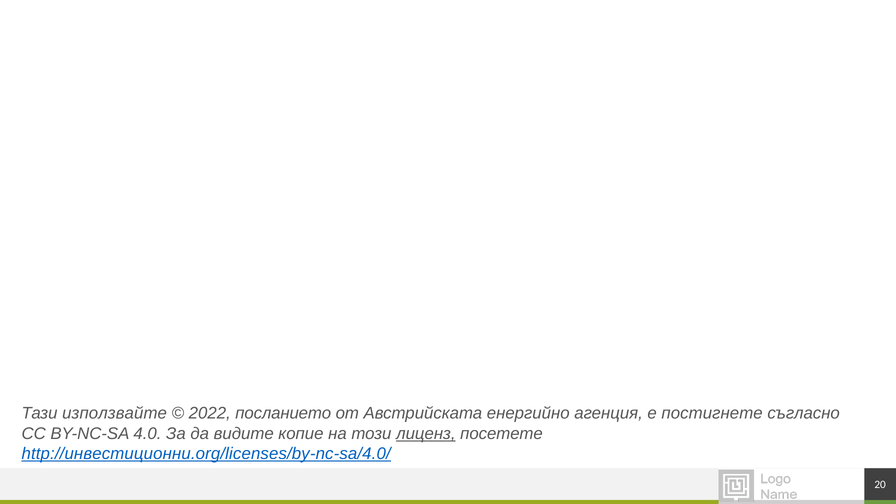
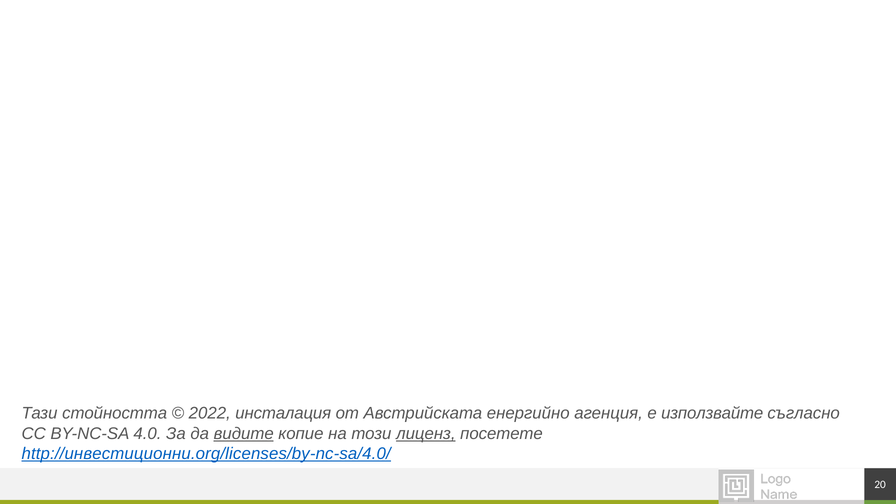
използвайте: използвайте -> стойността (115, 413)
посланието: посланието -> инсталация (283, 413)
постигнете: постигнете -> използвайте (712, 413)
видите underline: none -> present (244, 434)
